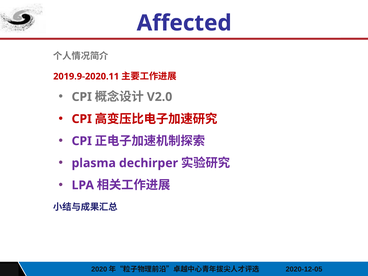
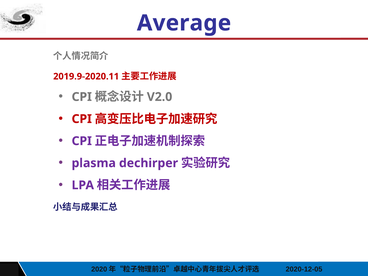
Affected: Affected -> Average (184, 23)
